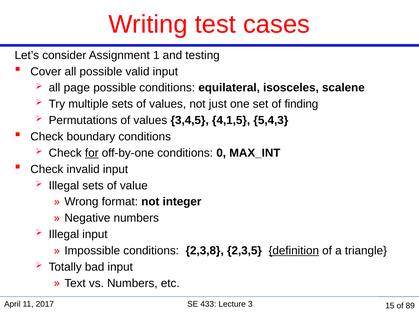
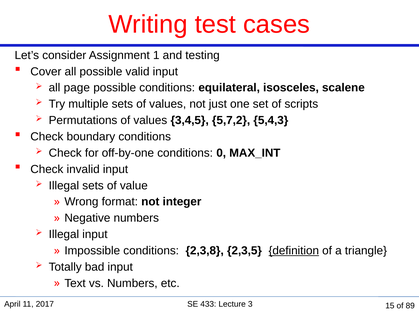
finding: finding -> scripts (301, 104)
4,1,5: 4,1,5 -> 5,7,2 (231, 120)
for underline: present -> none (92, 153)
